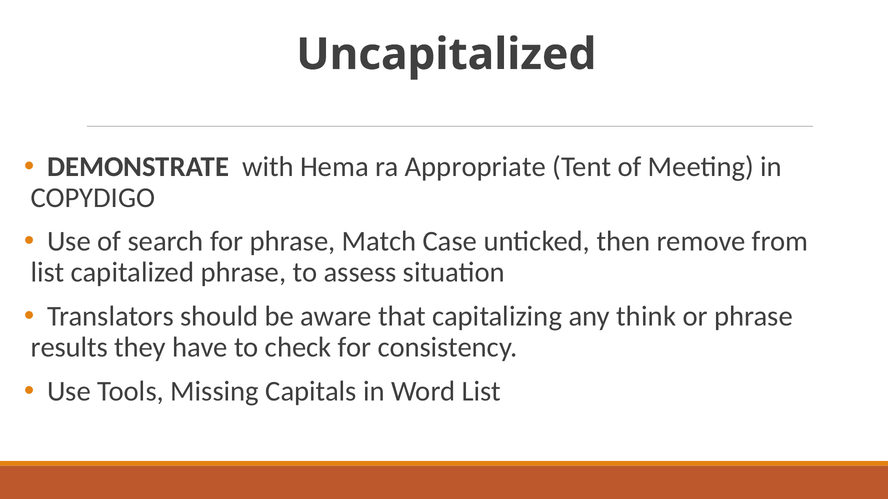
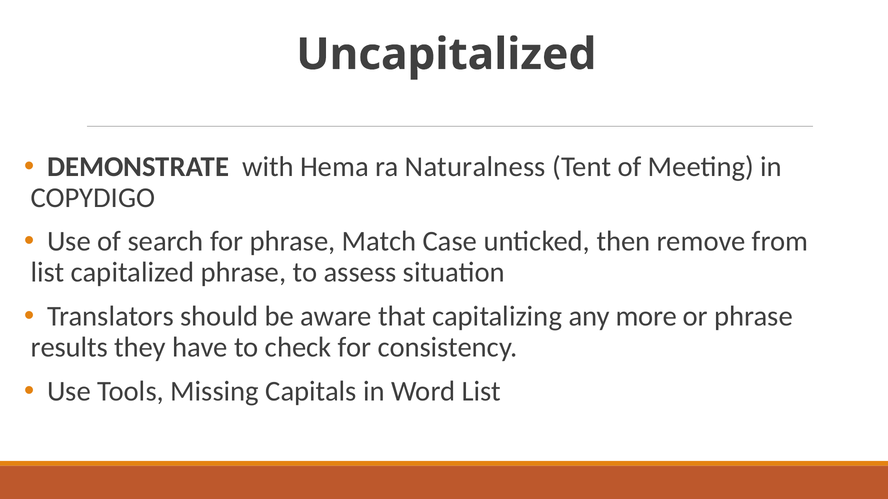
Appropriate: Appropriate -> Naturalness (475, 167)
think: think -> more (646, 317)
